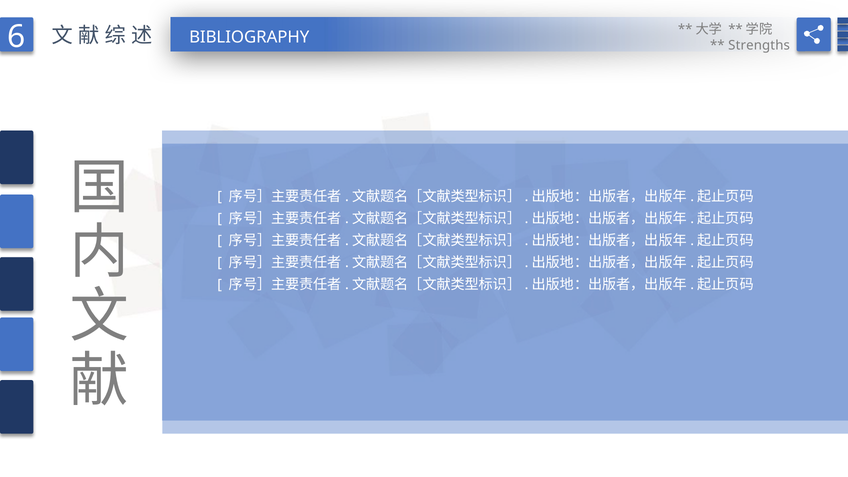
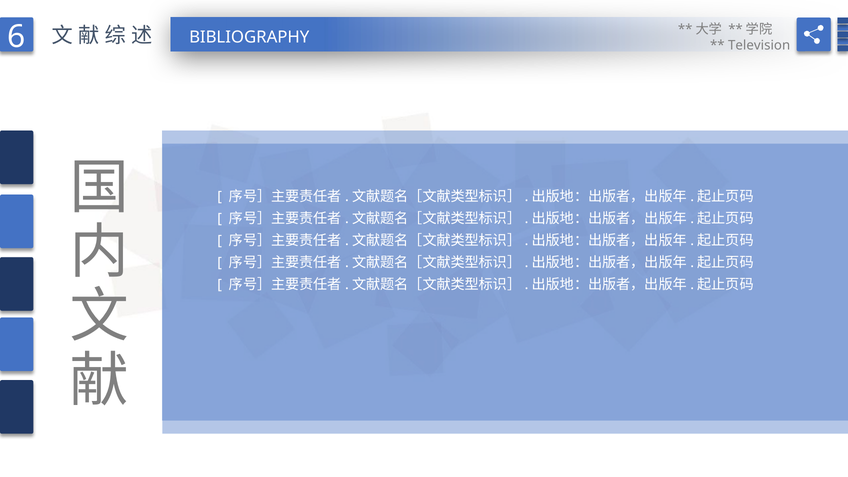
Strengths: Strengths -> Television (759, 46)
